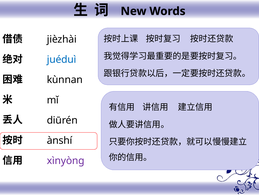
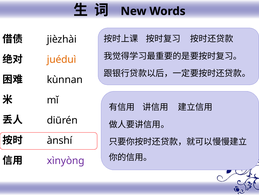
juéduì colour: blue -> orange (62, 59)
